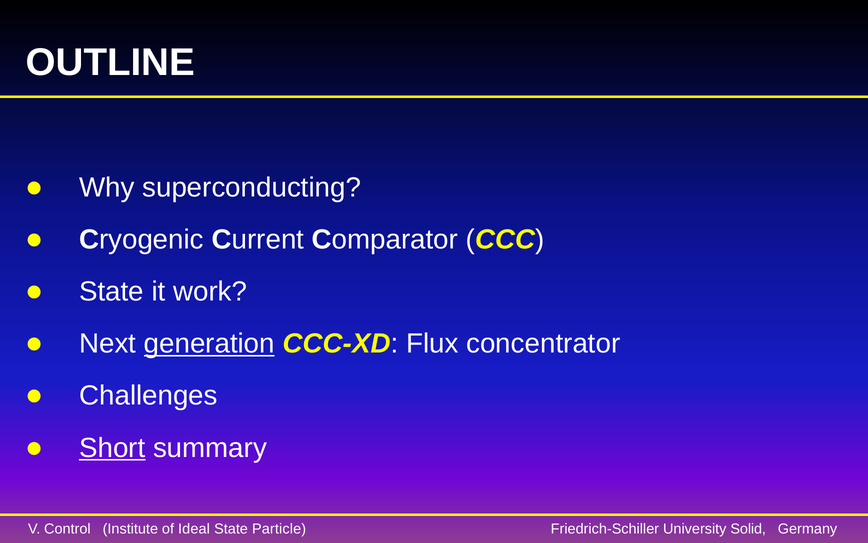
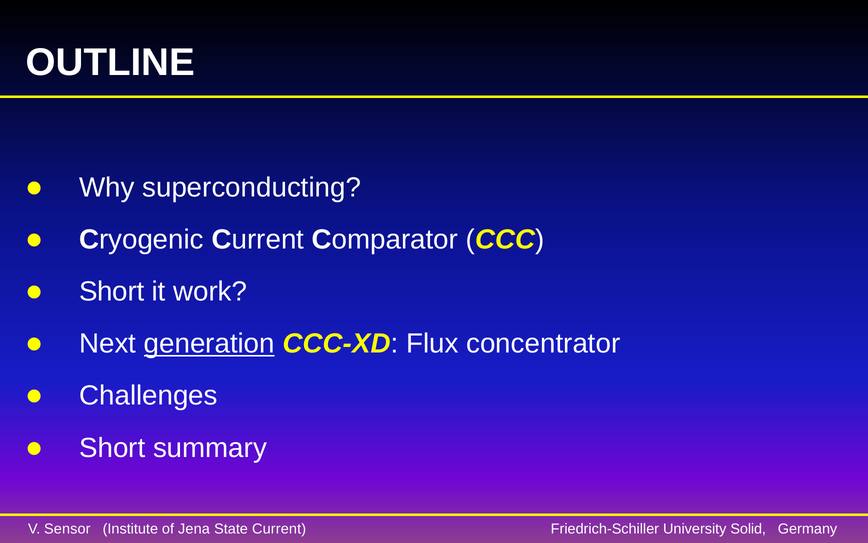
State: State -> Short (112, 291)
Short underline: present -> none (112, 448)
Control: Control -> Sensor (67, 529)
Ideal: Ideal -> Jena (194, 529)
State Particle: Particle -> Current (279, 529)
